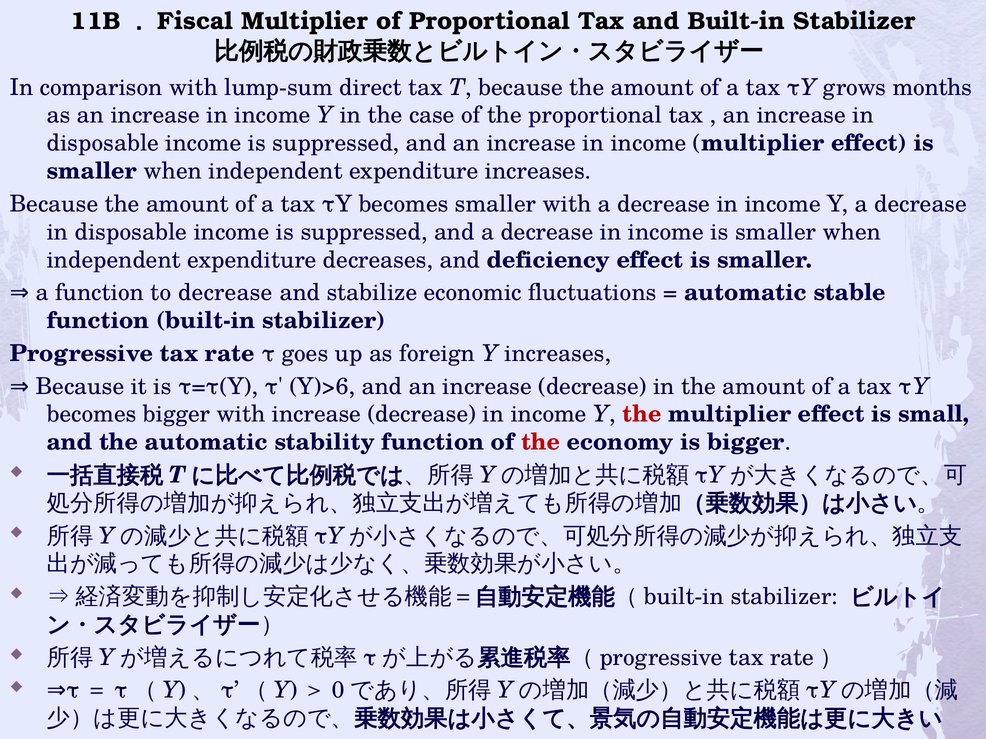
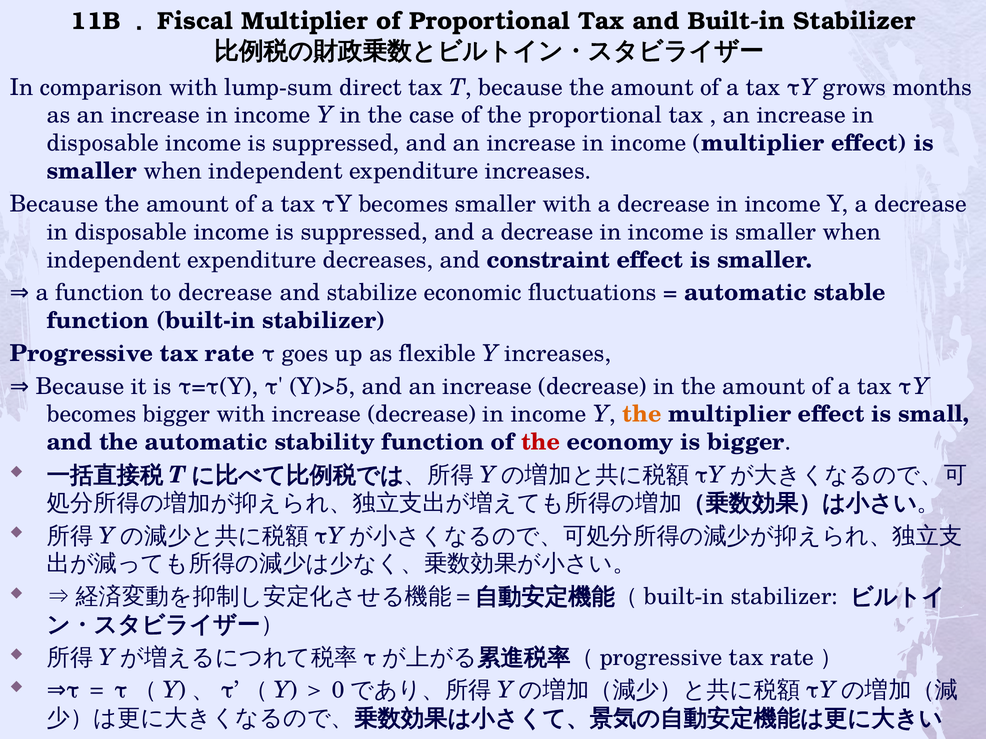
deficiency: deficiency -> constraint (549, 260)
foreign: foreign -> flexible (437, 354)
Y)>6: Y)>6 -> Y)>5 (322, 387)
the colour: red -> orange (642, 415)
